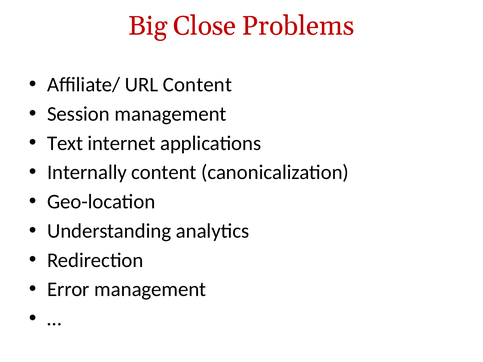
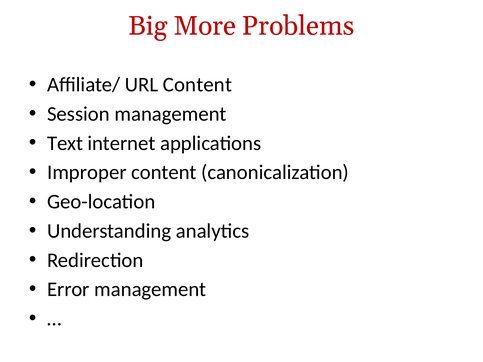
Close: Close -> More (205, 26)
Internally: Internally -> Improper (87, 173)
